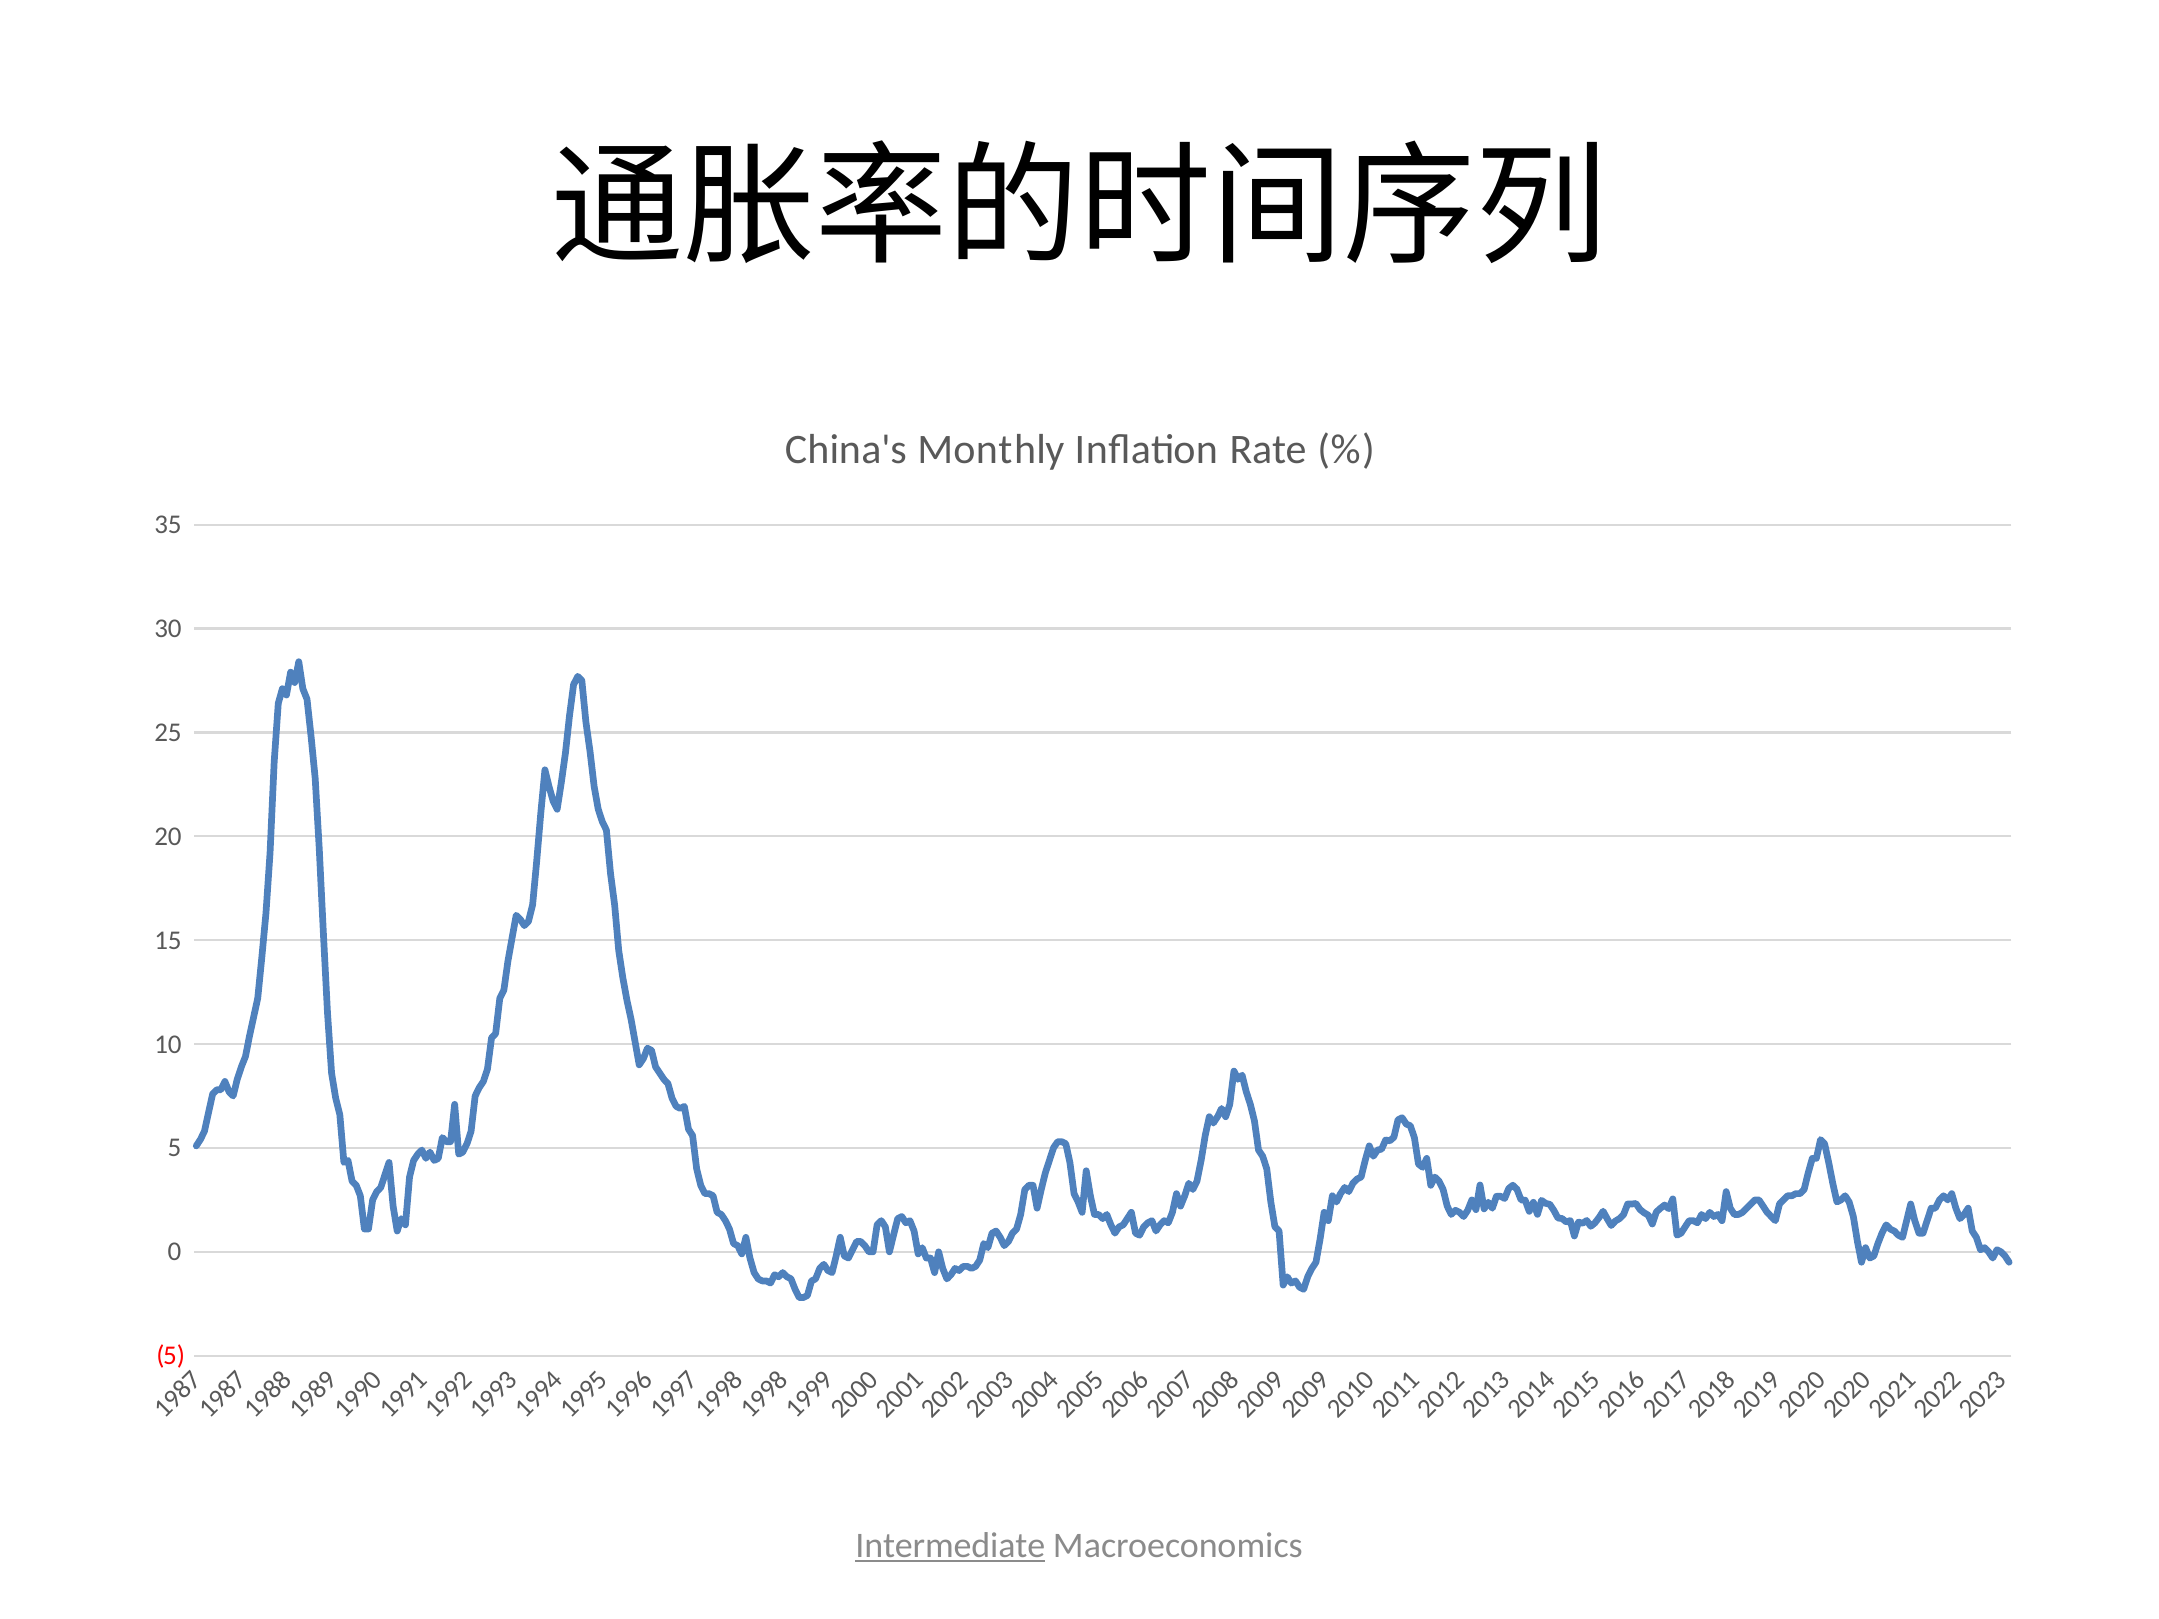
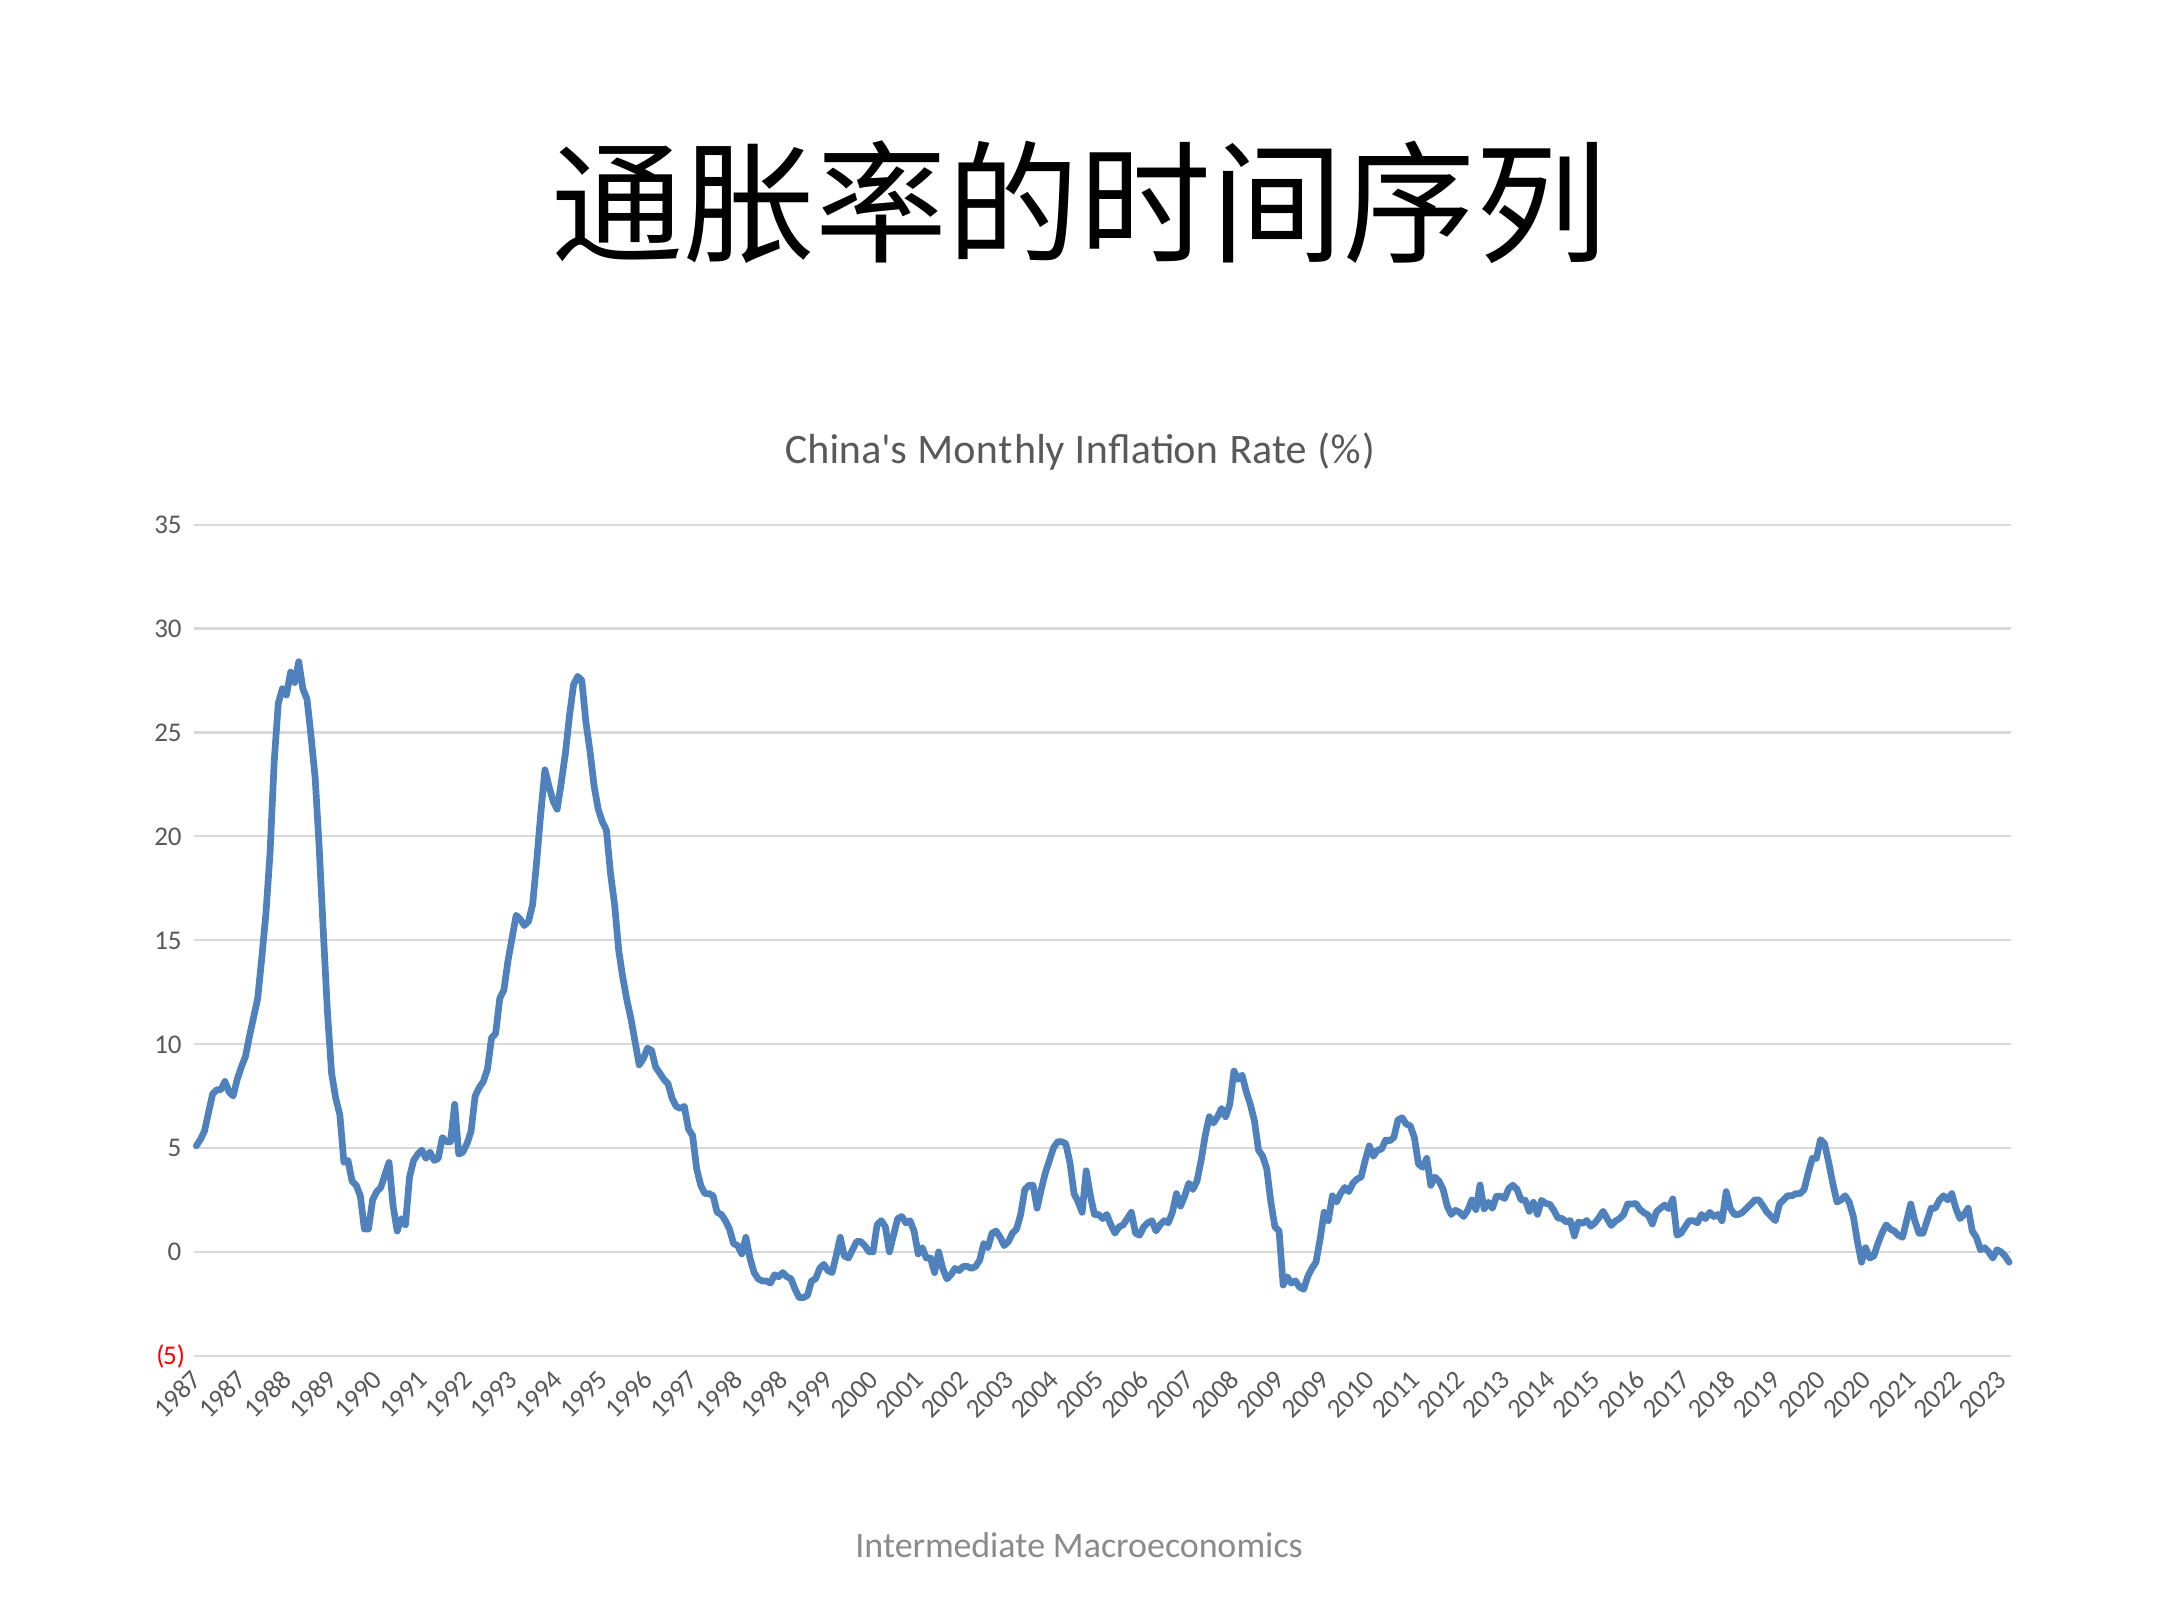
Intermediate underline: present -> none (950, 1546)
